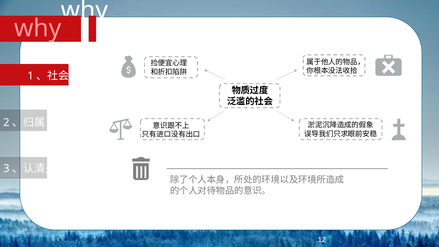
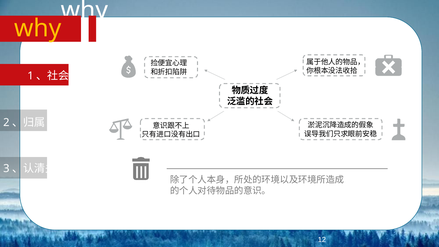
why colour: pink -> yellow (38, 28)
